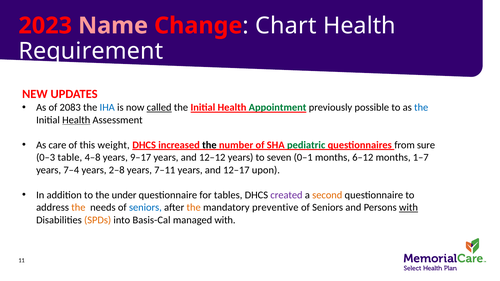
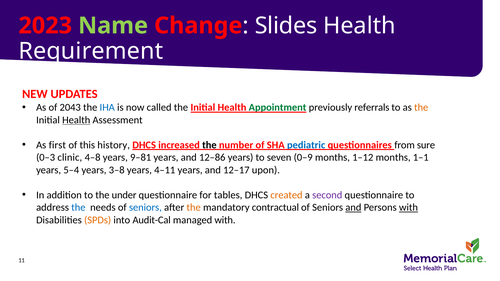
Name colour: pink -> light green (113, 26)
Chart: Chart -> Slides (286, 26)
2083: 2083 -> 2043 (70, 108)
called underline: present -> none (159, 108)
possible: possible -> referrals (372, 108)
the colour: blue -> orange (421, 108)
care: care -> first (57, 145)
weight: weight -> history (114, 145)
pediatric colour: green -> blue (306, 145)
table: table -> clinic (70, 158)
9–17: 9–17 -> 9–81 (141, 158)
12–12: 12–12 -> 12–86 (212, 158)
0–1: 0–1 -> 0–9 (303, 158)
6–12: 6–12 -> 1–12 (363, 158)
1–7: 1–7 -> 1–1 (421, 158)
7–4: 7–4 -> 5–4 (71, 170)
2–8: 2–8 -> 3–8 (117, 170)
7–11: 7–11 -> 4–11 (165, 170)
created colour: purple -> orange (286, 195)
second colour: orange -> purple (327, 195)
the colour: orange -> blue (78, 208)
preventive: preventive -> contractual (275, 208)
and underline: none -> present (353, 208)
Basis-Cal: Basis-Cal -> Audit-Cal (152, 220)
